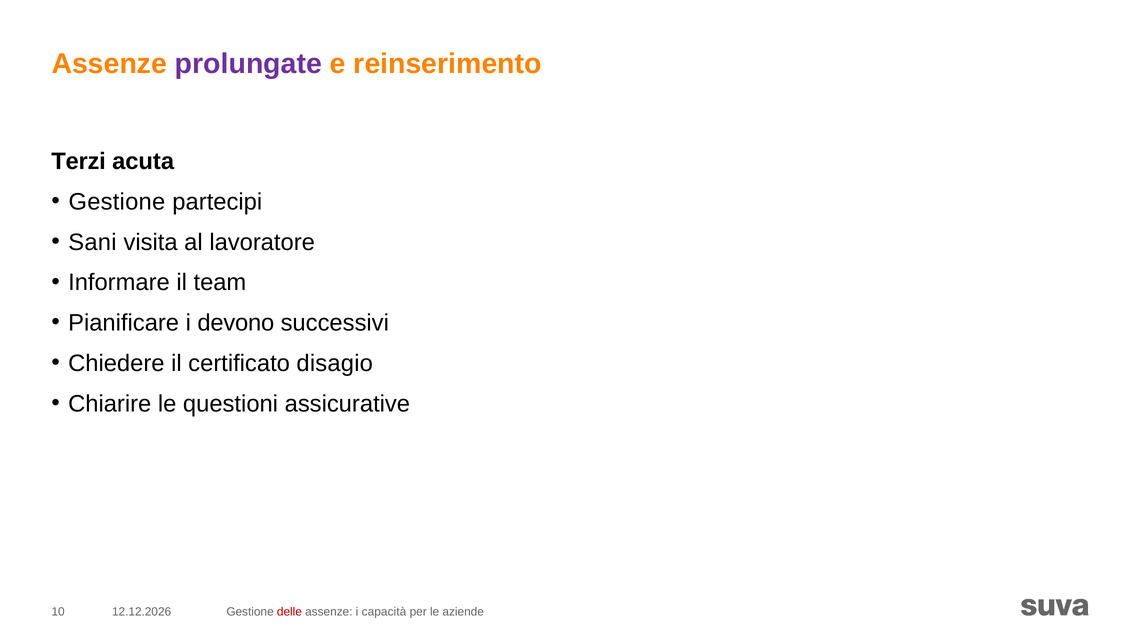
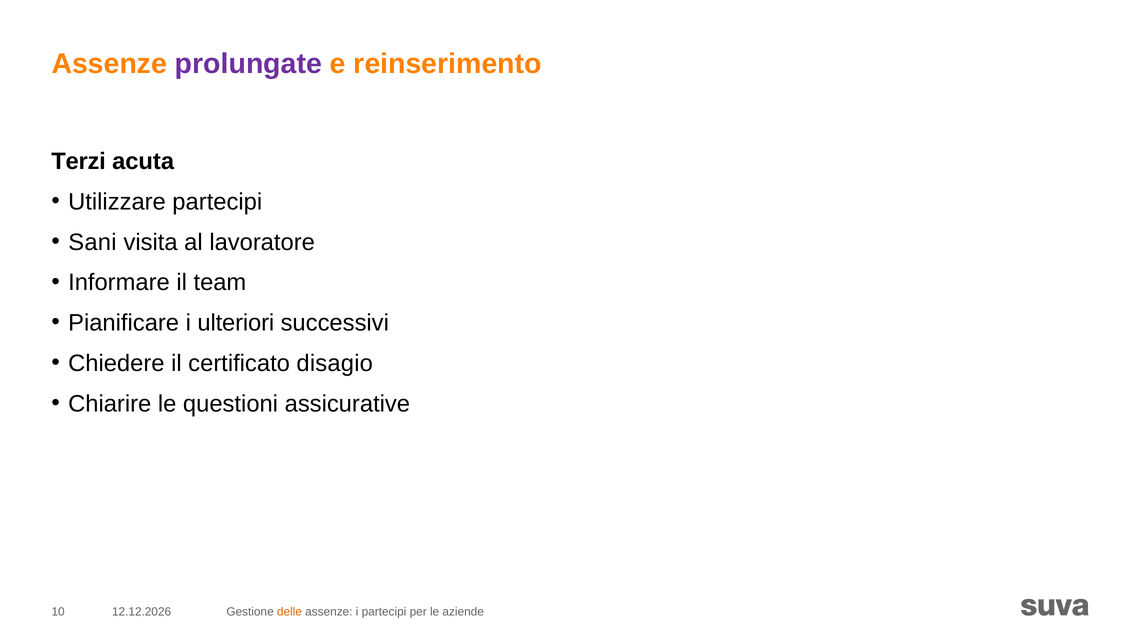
Gestione: Gestione -> Utilizzare (117, 202)
devono: devono -> ulteriori (236, 323)
delle colour: red -> orange (289, 612)
i capacità: capacità -> partecipi (384, 612)
